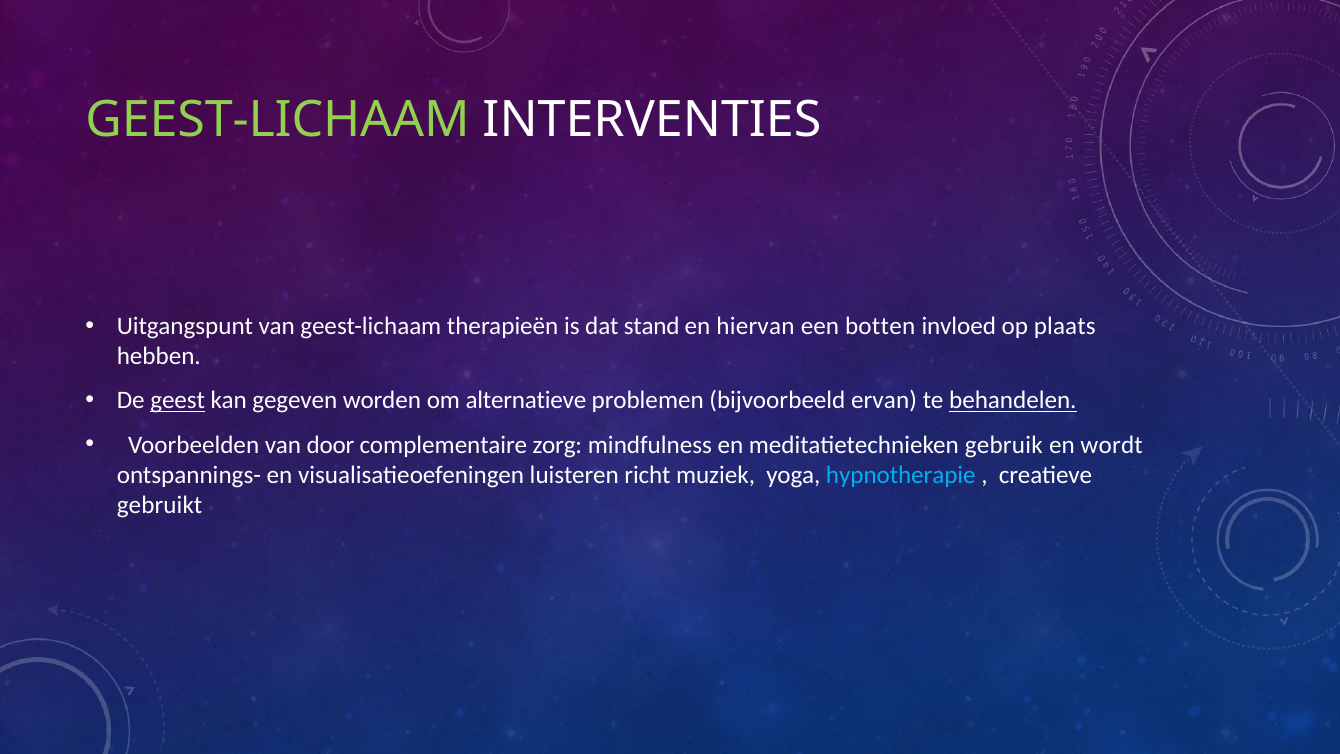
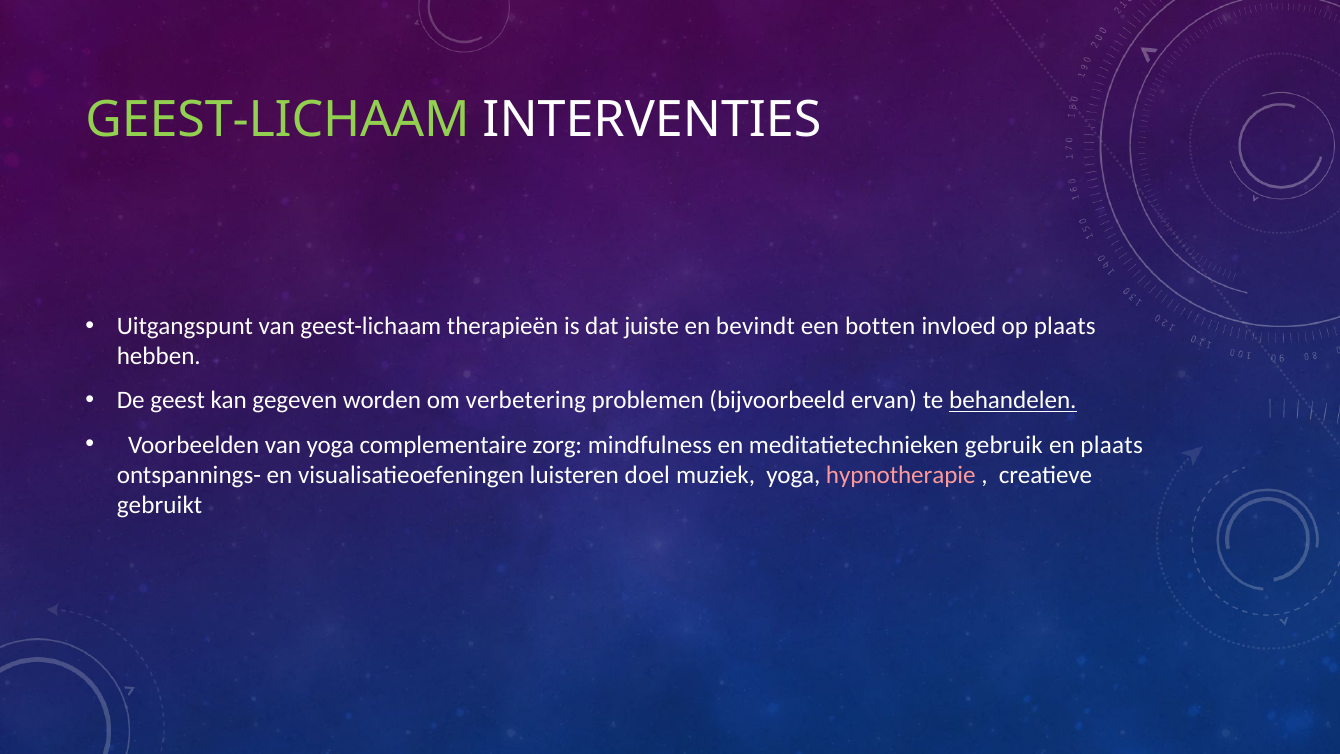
stand: stand -> juiste (652, 326)
hiervan: hiervan -> bevindt (755, 326)
geest underline: present -> none (178, 401)
alternatieve: alternatieve -> verbetering (526, 401)
van door: door -> yoga (330, 445)
en wordt: wordt -> plaats (1112, 445)
richt: richt -> doel (647, 475)
hypnotherapie colour: light blue -> pink (901, 475)
